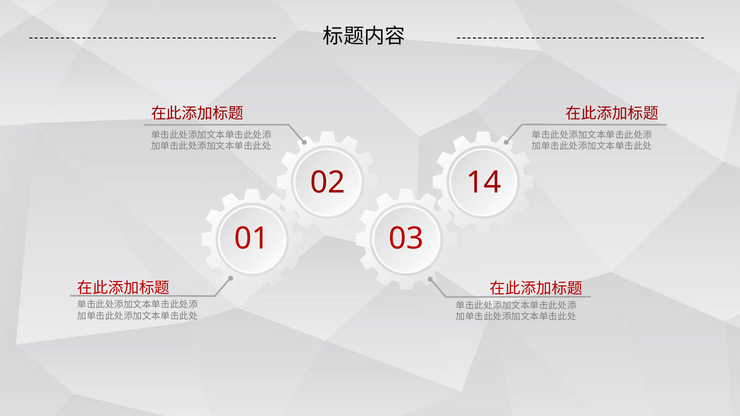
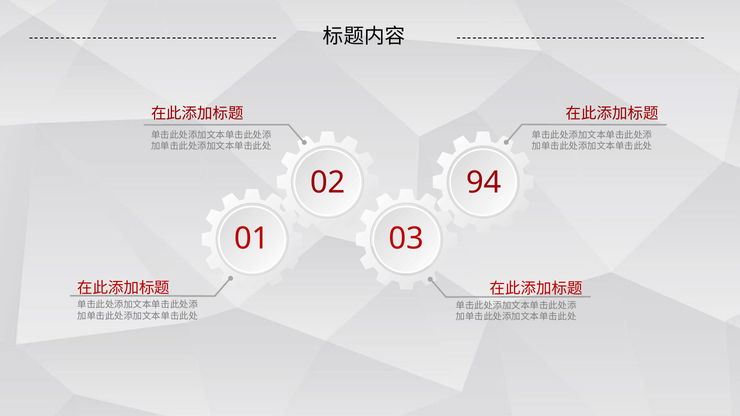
14: 14 -> 94 (484, 183)
